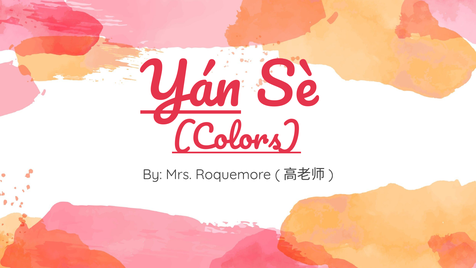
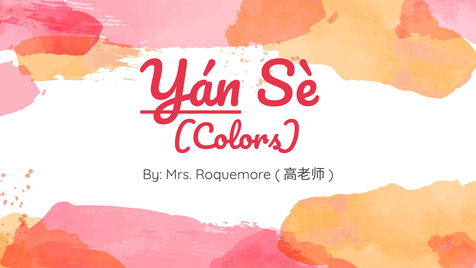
Colors underline: present -> none (236, 139)
